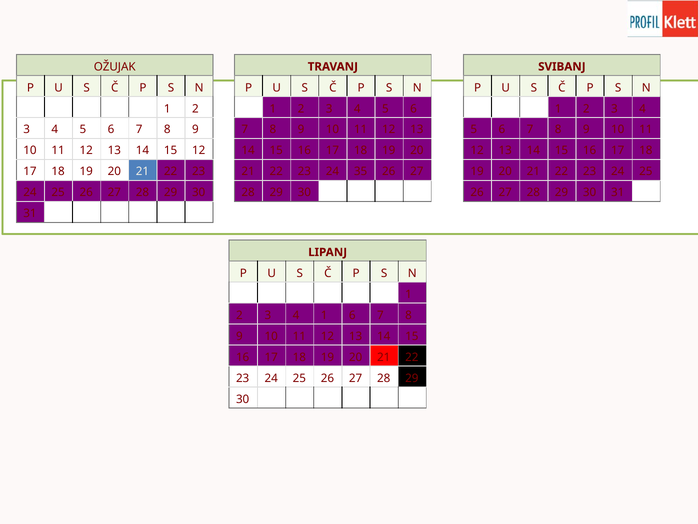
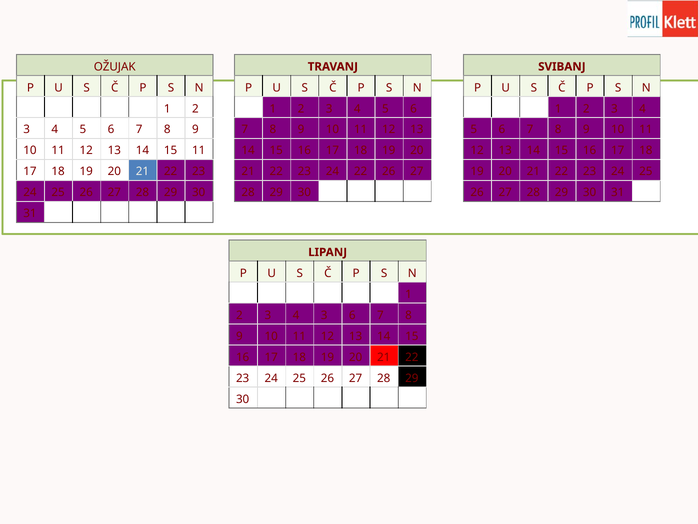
15 12: 12 -> 11 (199, 150)
24 35: 35 -> 22 (361, 171)
4 1: 1 -> 3 (324, 315)
